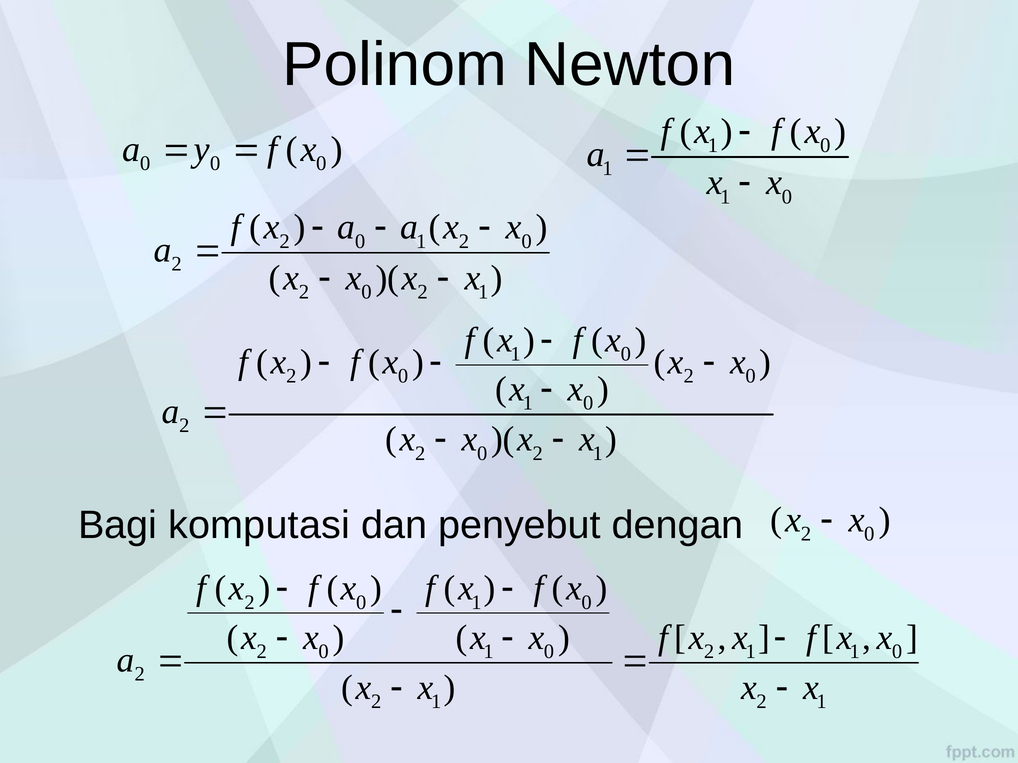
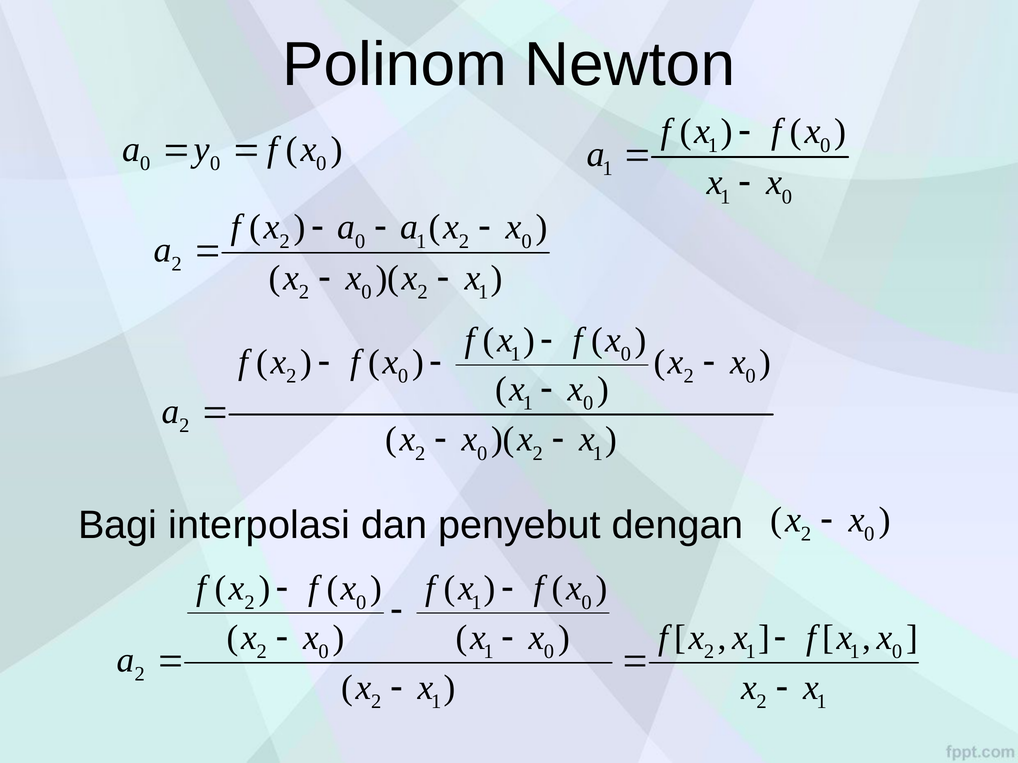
komputasi: komputasi -> interpolasi (259, 525)
